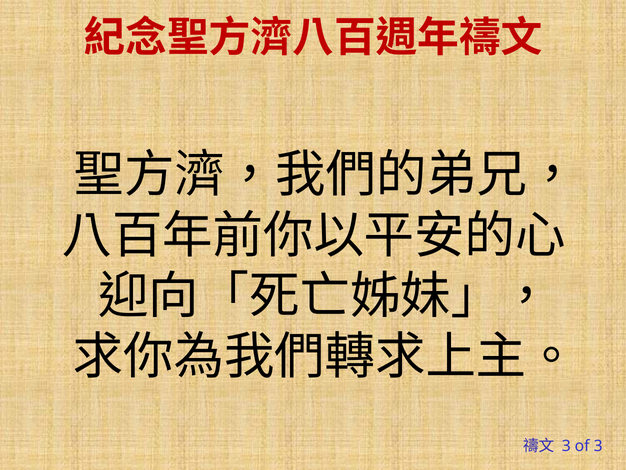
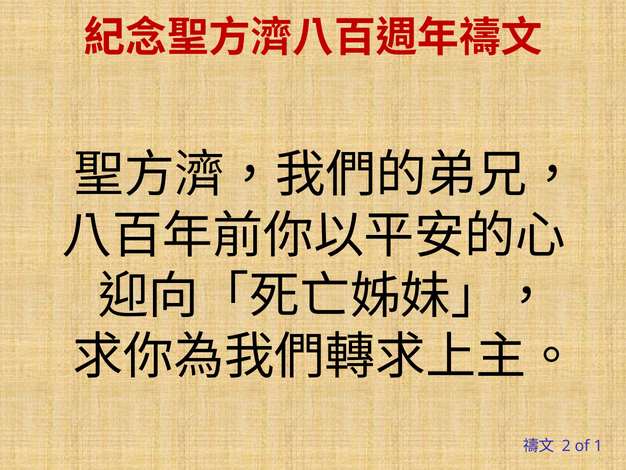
3: 3 -> 2 (566, 445)
of 3: 3 -> 1 (598, 445)
